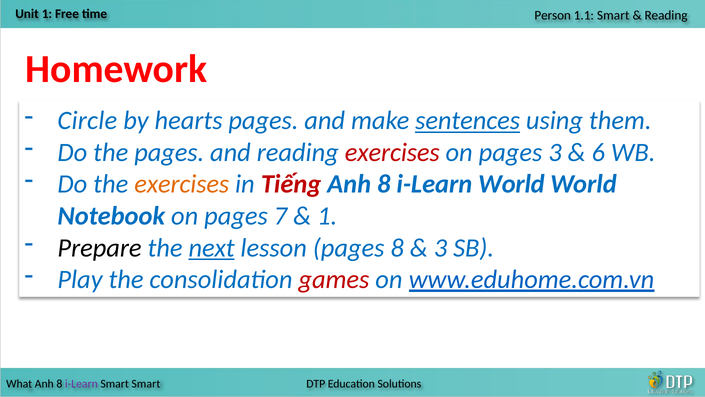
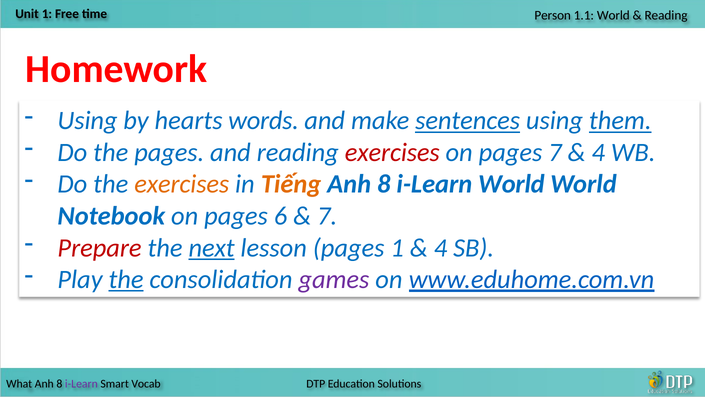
Smart: Smart -> World (613, 16)
Circle: Circle -> Using (88, 121)
hearts pages: pages -> words (264, 121)
them underline: none -> present (620, 121)
pages 3: 3 -> 7 (555, 152)
6: 6 -> 4 (598, 152)
Tiếng colour: red -> orange (291, 184)
7: 7 -> 6 (281, 216)
1: 1 -> 7 (327, 216)
Prepare colour: black -> red (100, 248)
pages 8: 8 -> 1 (397, 248)
3: 3 -> 4 (440, 248)
the underline: none -> present (126, 279)
games colour: red -> purple (334, 279)
Smart Smart: Smart -> Vocab (146, 383)
